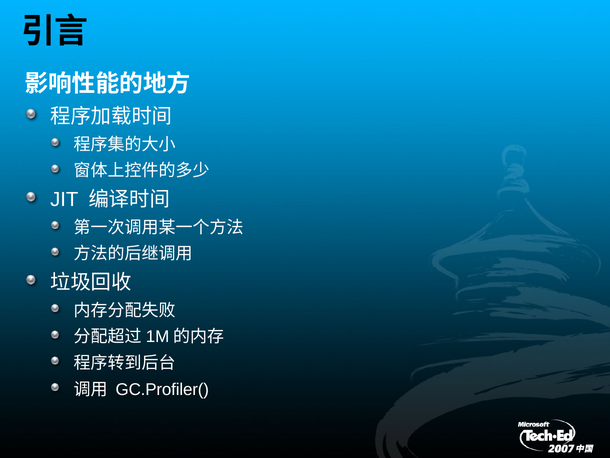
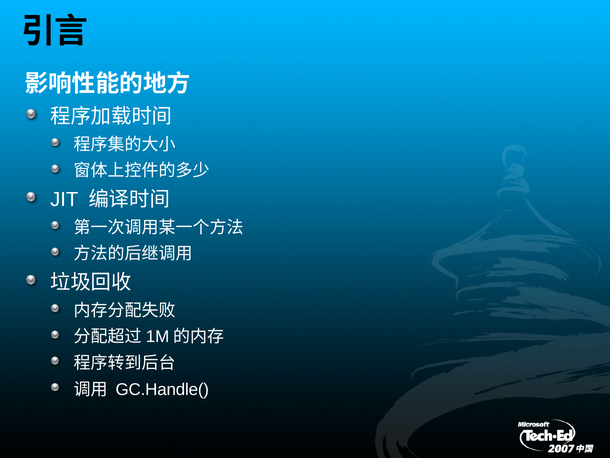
GC.Profiler(: GC.Profiler( -> GC.Handle( (162, 389)
